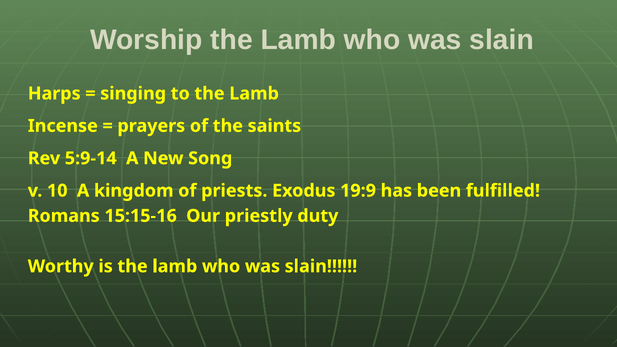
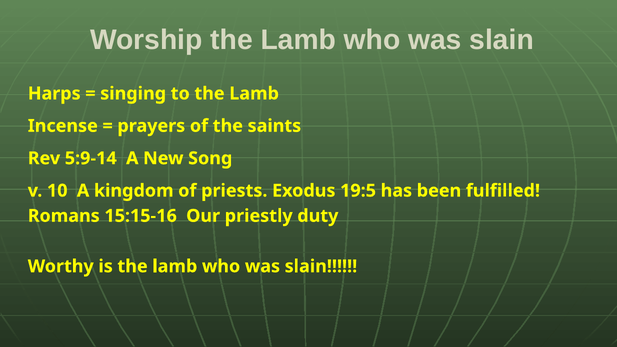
19:9: 19:9 -> 19:5 (358, 191)
